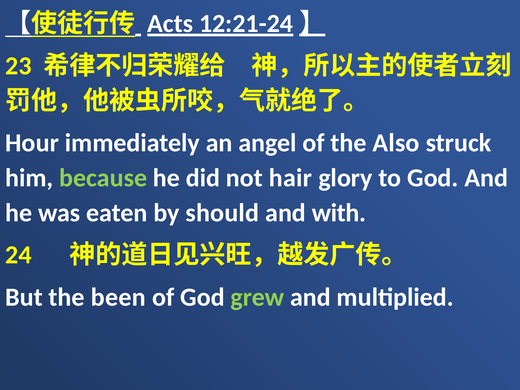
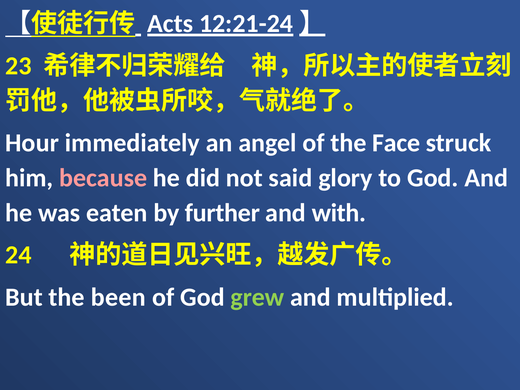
Also: Also -> Face (396, 143)
because colour: light green -> pink (103, 178)
hair: hair -> said (291, 178)
should: should -> further (223, 213)
